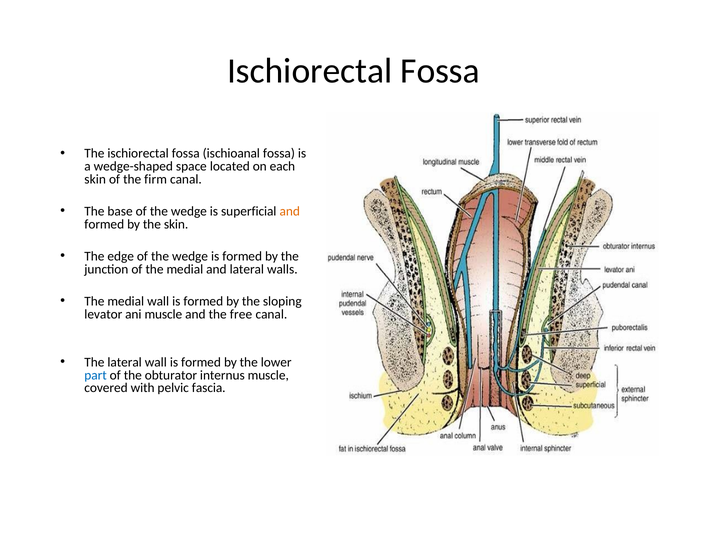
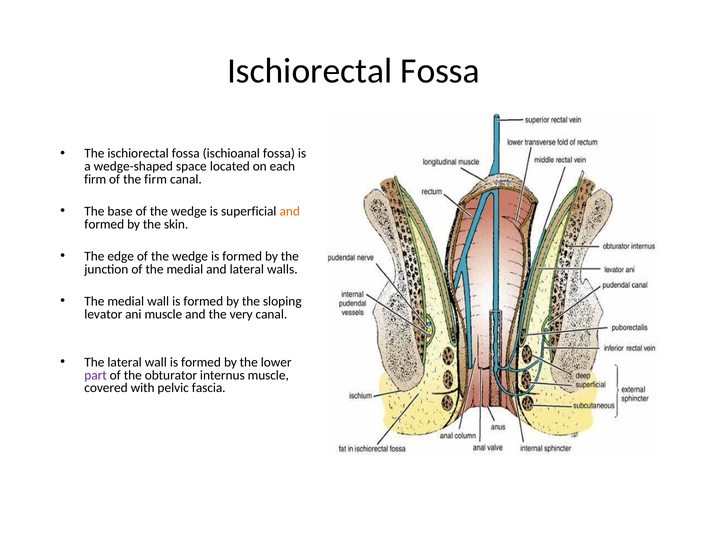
skin: skin -> firm (95, 179)
free: free -> very (241, 314)
part colour: blue -> purple (96, 375)
